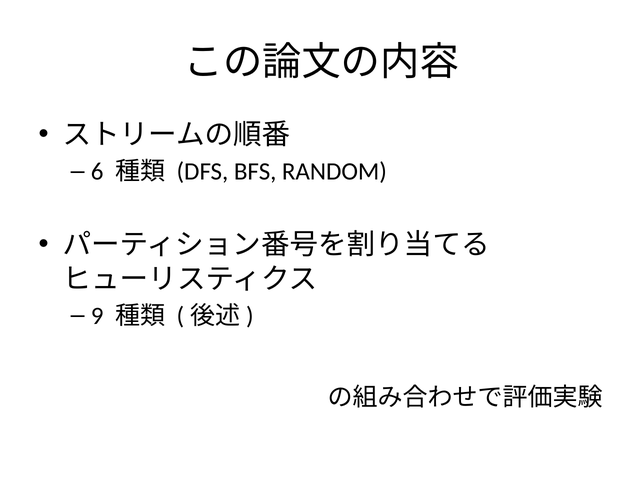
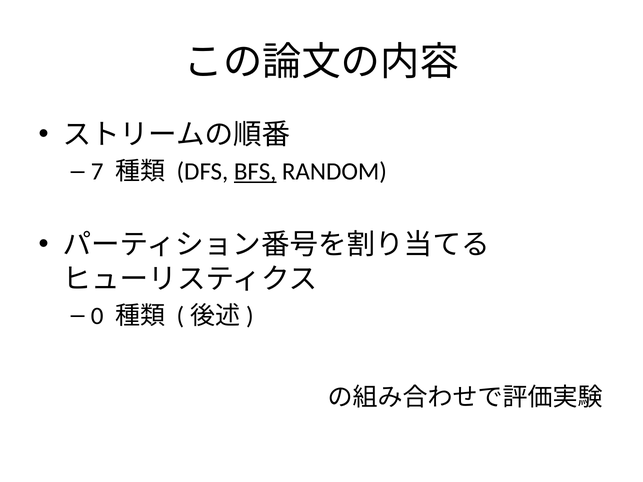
6: 6 -> 7 (97, 172)
BFS underline: none -> present (255, 172)
9: 9 -> 0 (97, 316)
